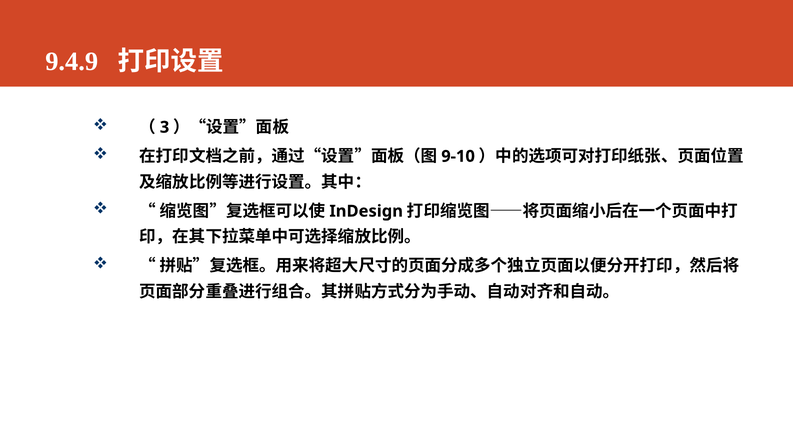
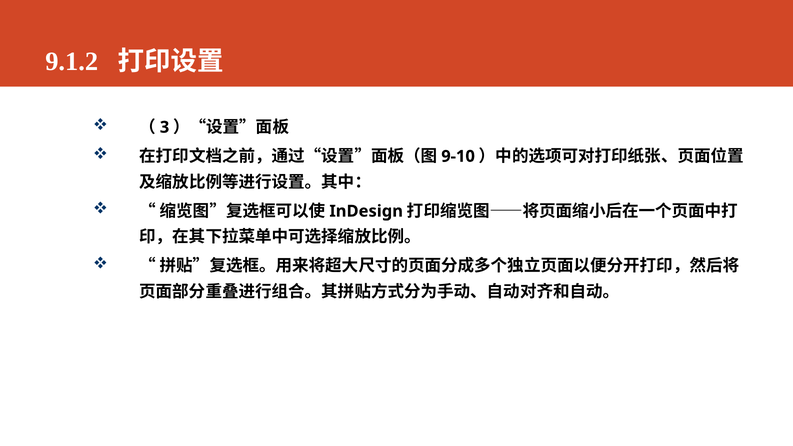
9.4.9: 9.4.9 -> 9.1.2 (72, 62)
